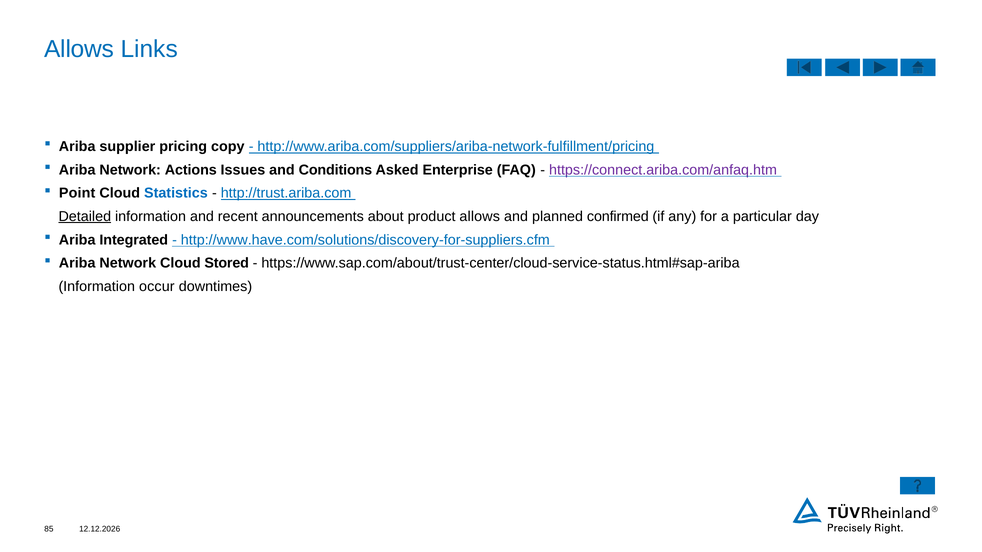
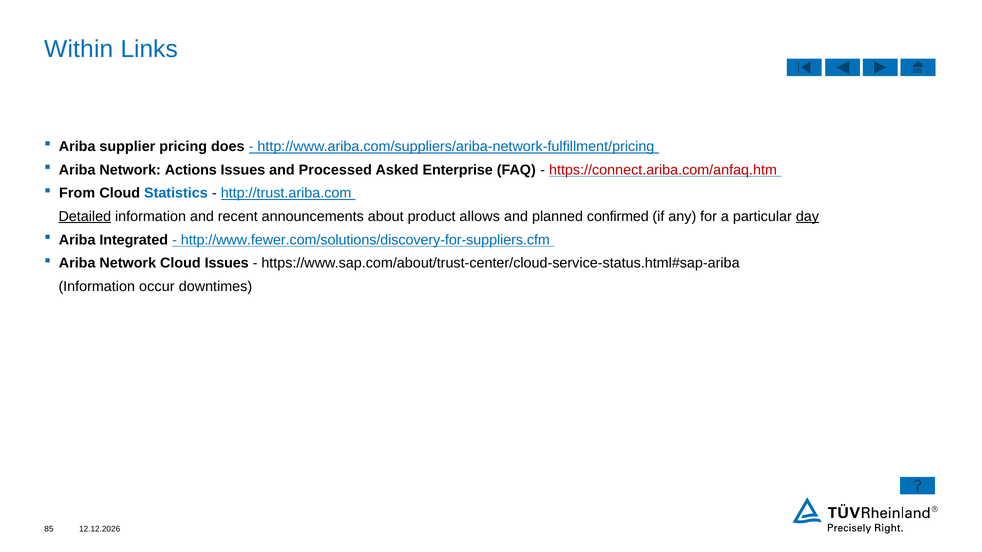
Allows: Allows -> Within (79, 49)
copy: copy -> does (228, 147)
Conditions: Conditions -> Processed (335, 170)
https://connect.ariba.com/anfaq.htm colour: purple -> red (663, 170)
Point: Point -> From (77, 193)
day underline: none -> present (807, 217)
http://www.have.com/solutions/discovery-for-suppliers.cfm: http://www.have.com/solutions/discovery-for-suppliers.cfm -> http://www.fewer.com/solutions/discovery-for-suppliers.cfm (365, 240)
Cloud Stored: Stored -> Issues (227, 263)
